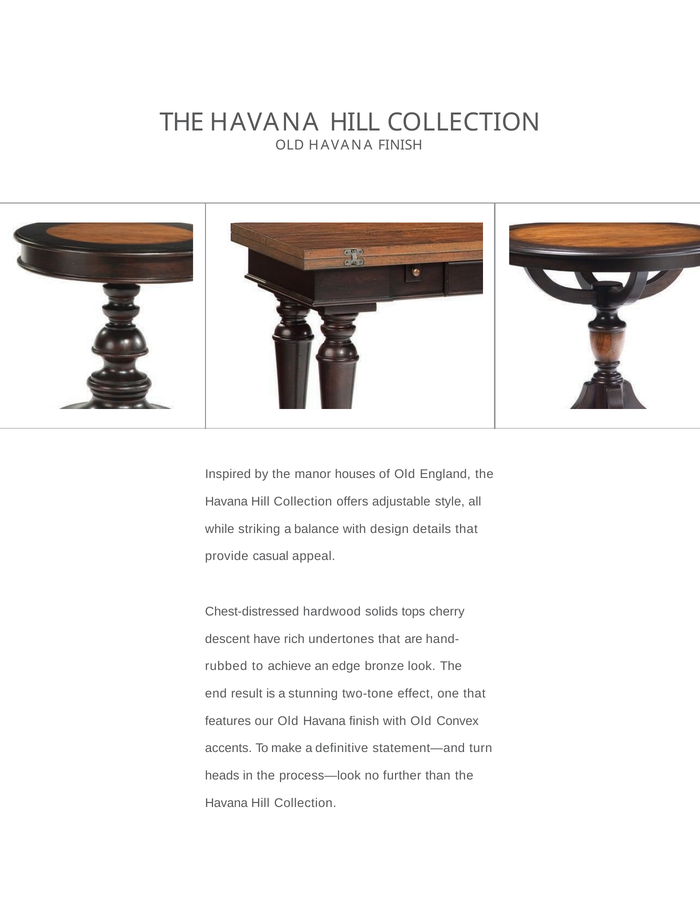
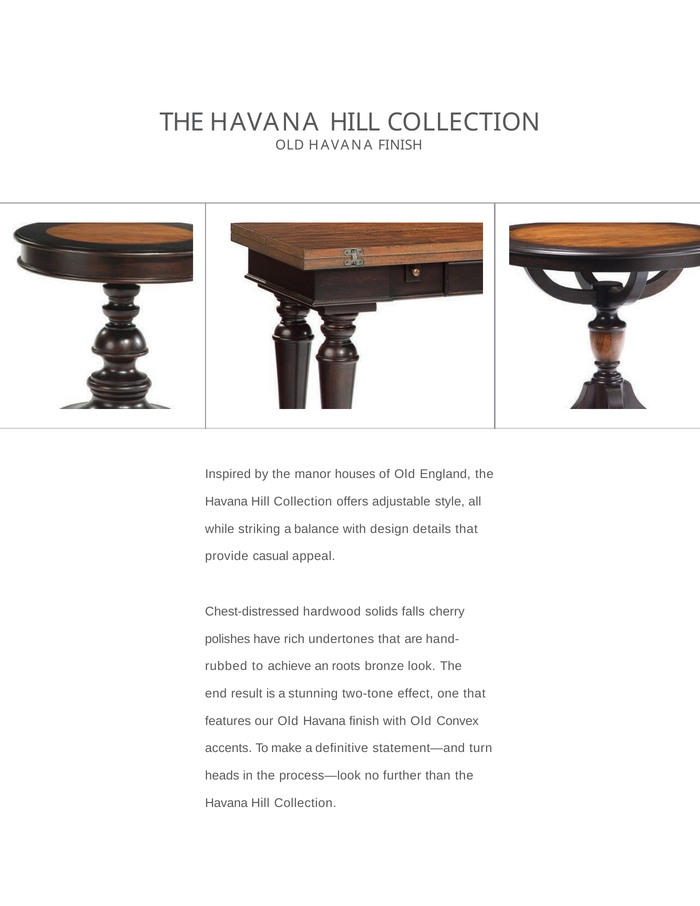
tops: tops -> falls (413, 611)
descent: descent -> polishes (228, 639)
edge: edge -> roots (346, 666)
